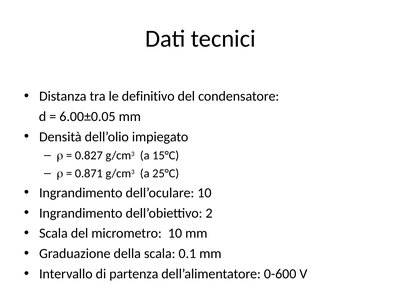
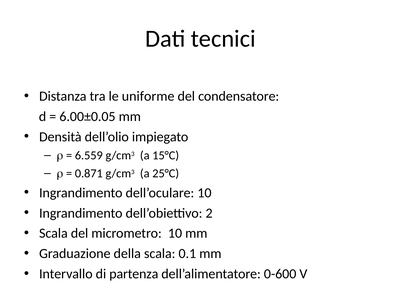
definitivo: definitivo -> uniforme (148, 96)
0.827: 0.827 -> 6.559 (89, 155)
